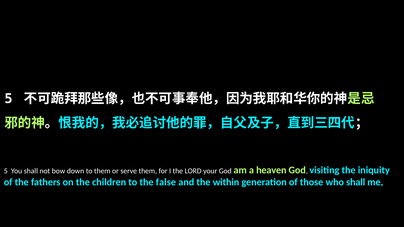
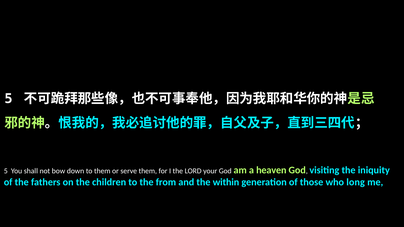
false: false -> from (166, 182)
who shall: shall -> long (356, 182)
